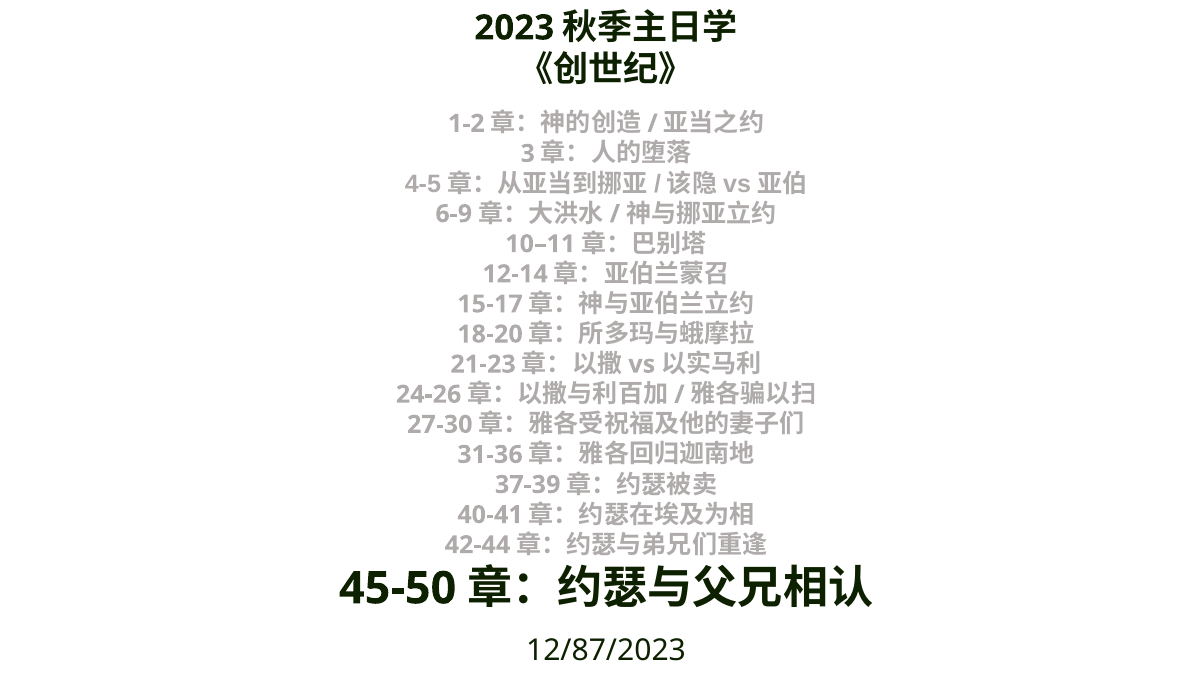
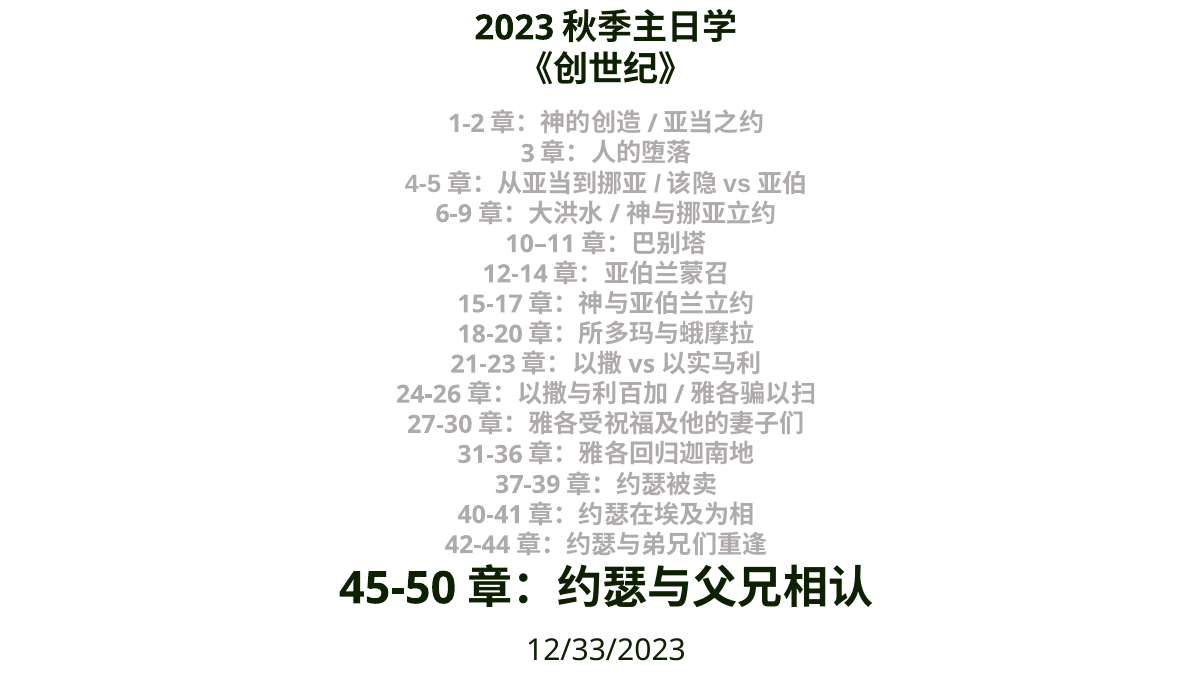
12/87/2023: 12/87/2023 -> 12/33/2023 (606, 650)
